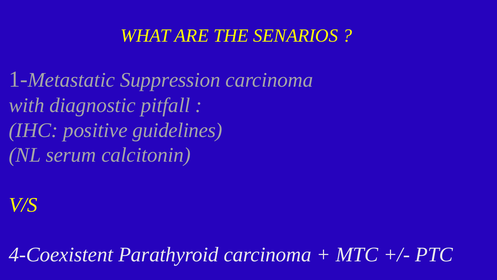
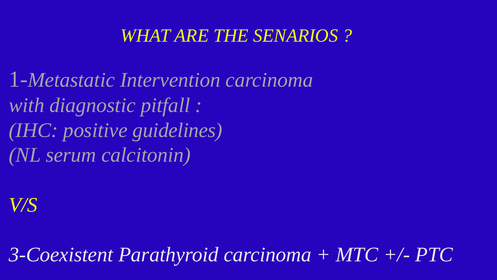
Suppression: Suppression -> Intervention (170, 80)
4-Coexistent: 4-Coexistent -> 3-Coexistent (61, 254)
